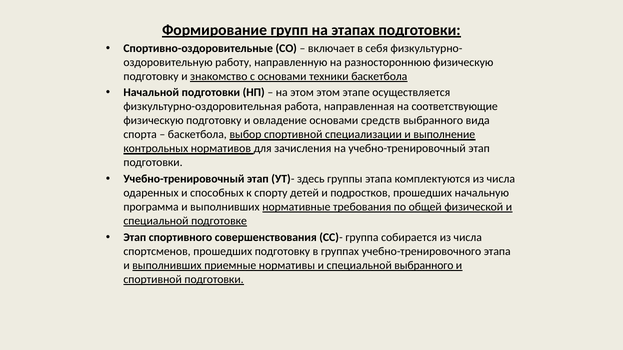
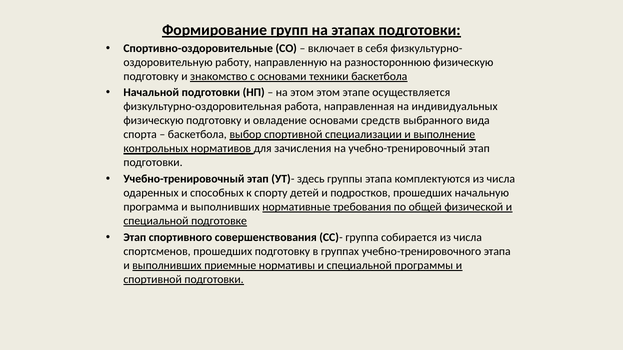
соответствующие: соответствующие -> индивидуальных (455, 107)
специальной выбранного: выбранного -> программы (424, 266)
